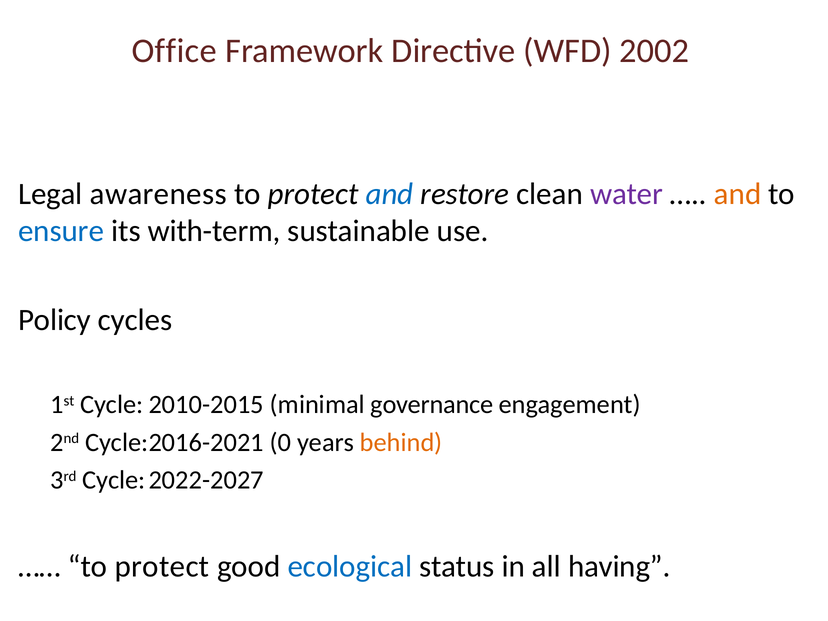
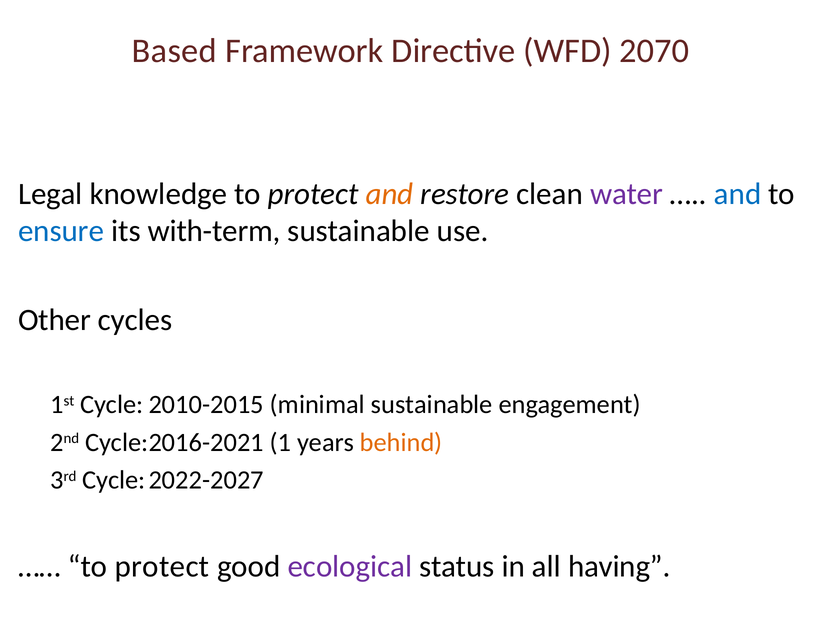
Office: Office -> Based (174, 51)
2002: 2002 -> 2070 (654, 51)
awareness: awareness -> knowledge (158, 194)
and colour: blue -> orange (390, 194)
and colour: orange -> blue (738, 194)
Policy: Policy -> Other (54, 320)
minimal governance: governance -> sustainable (432, 405)
0: 0 -> 1 (280, 442)
ecological colour: blue -> purple (350, 566)
